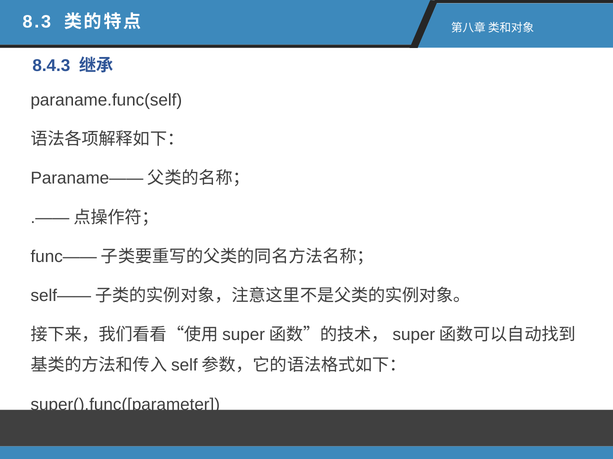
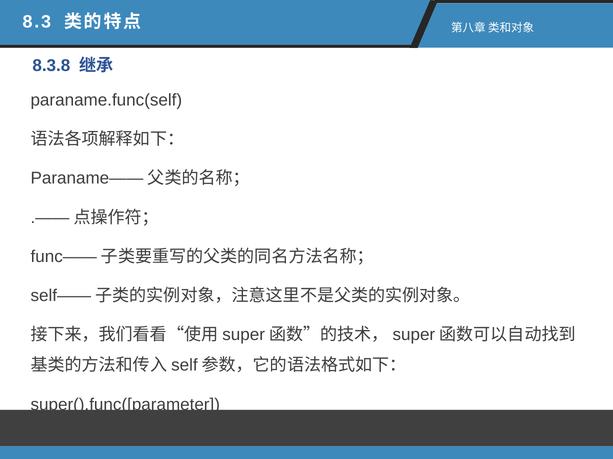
8.4.3: 8.4.3 -> 8.3.8 (51, 66)
